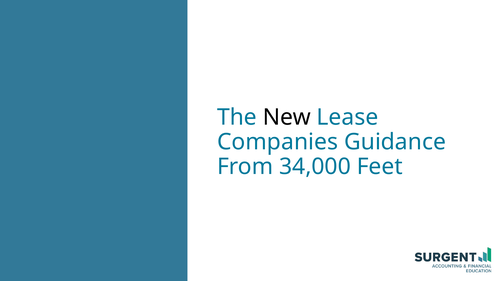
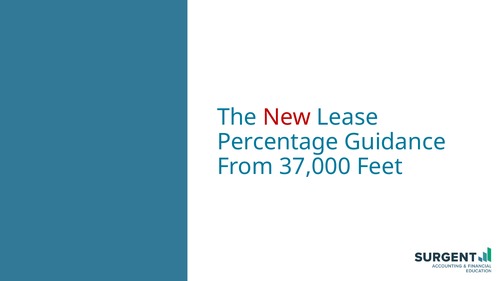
New colour: black -> red (287, 117)
Companies: Companies -> Percentage (278, 142)
34,000: 34,000 -> 37,000 (315, 167)
